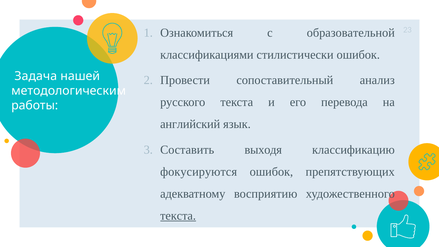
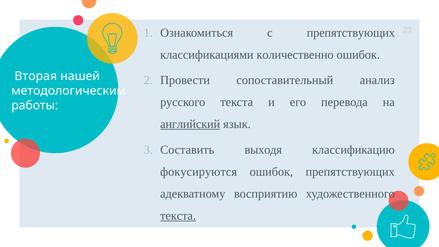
с образовательной: образовательной -> препятствующих (351, 33)
стилистически: стилистически -> количественно (295, 55)
Задача: Задача -> Вторая (36, 76)
английский underline: none -> present (190, 124)
